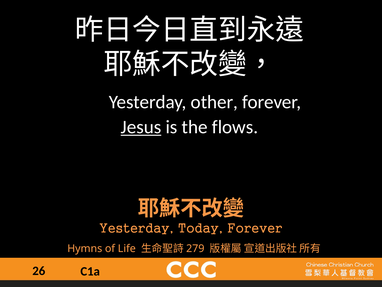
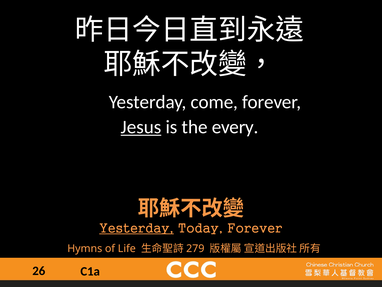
other: other -> come (214, 102)
flows: flows -> every (235, 127)
Yesterday underline: none -> present (137, 228)
